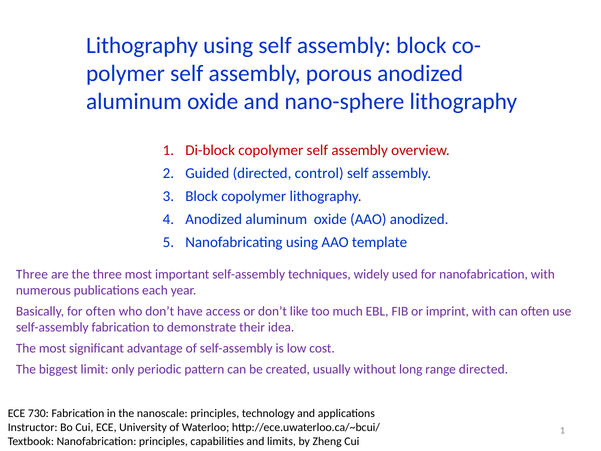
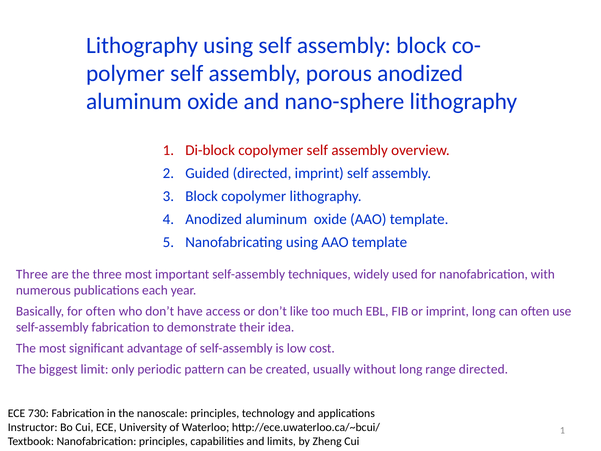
directed control: control -> imprint (319, 173)
oxide AAO anodized: anodized -> template (419, 219)
imprint with: with -> long (484, 311)
